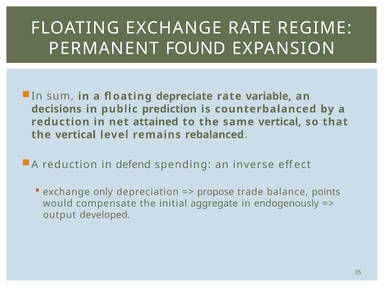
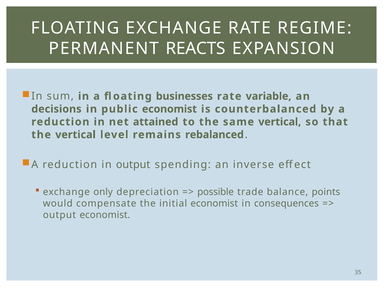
FOUND: FOUND -> REACTS (196, 49)
depreciate: depreciate -> businesses (184, 96)
public prediction: prediction -> economist (169, 109)
in defend: defend -> output (133, 165)
propose: propose -> possible (216, 192)
initial aggregate: aggregate -> economist (214, 204)
endogenously: endogenously -> consequences (286, 204)
output developed: developed -> economist (105, 215)
